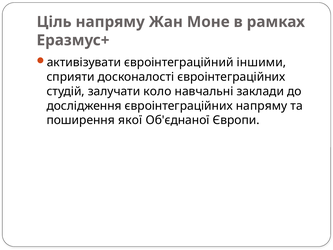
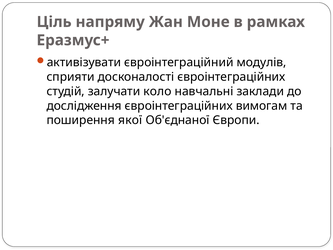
іншими: іншими -> модулів (261, 62)
євроінтеграційних напряму: напряму -> вимогам (262, 106)
